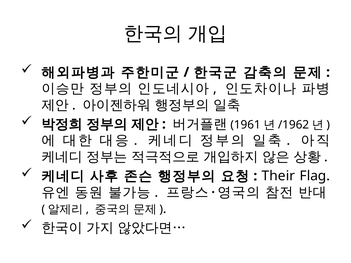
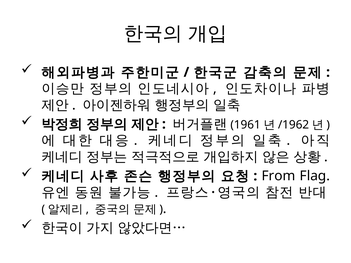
Their: Their -> From (278, 176)
